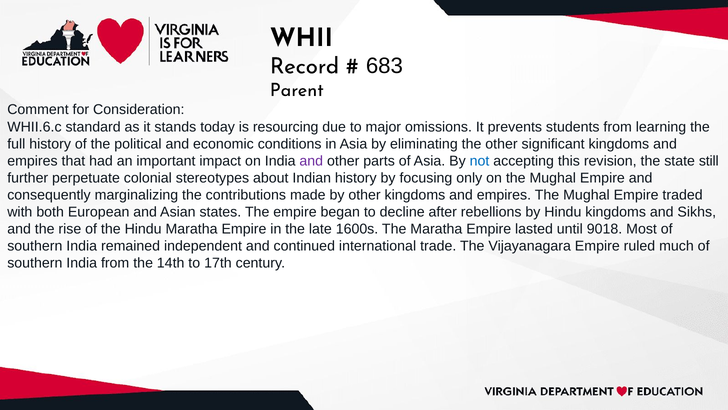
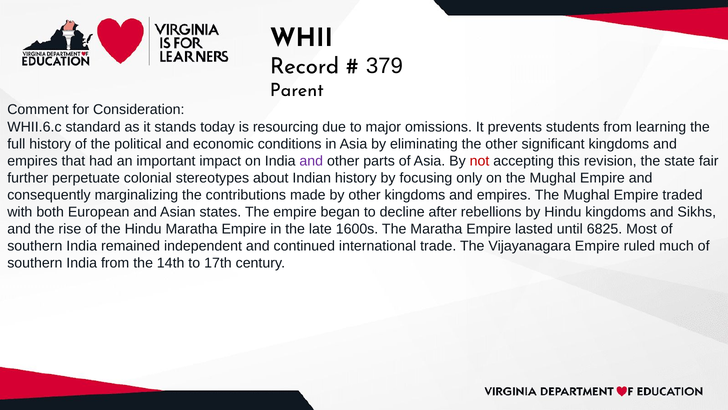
683: 683 -> 379 (384, 66)
not colour: blue -> red (480, 161)
still: still -> fair (709, 161)
9018: 9018 -> 6825 (604, 229)
